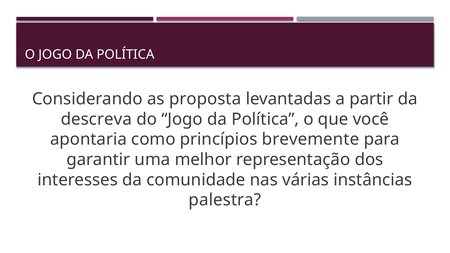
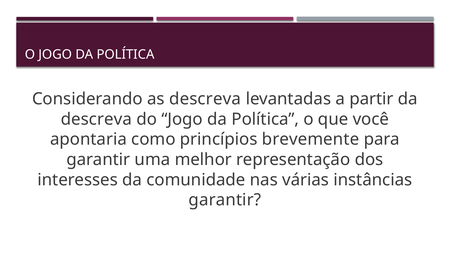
as proposta: proposta -> descreva (205, 99)
palestra: palestra -> garantir (225, 200)
